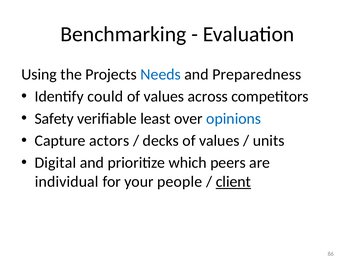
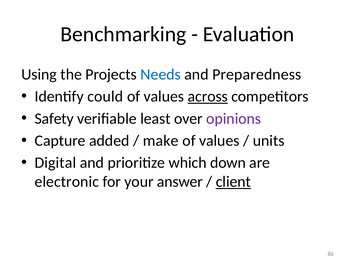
across underline: none -> present (208, 97)
opinions colour: blue -> purple (234, 119)
actors: actors -> added (109, 141)
decks: decks -> make (161, 141)
peers: peers -> down (228, 163)
individual: individual -> electronic (67, 182)
people: people -> answer (180, 182)
